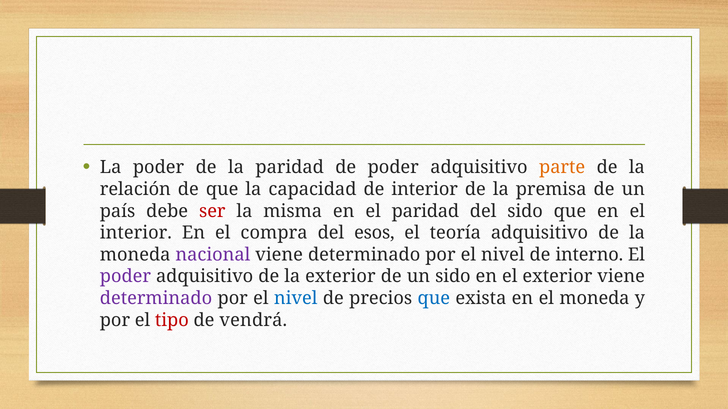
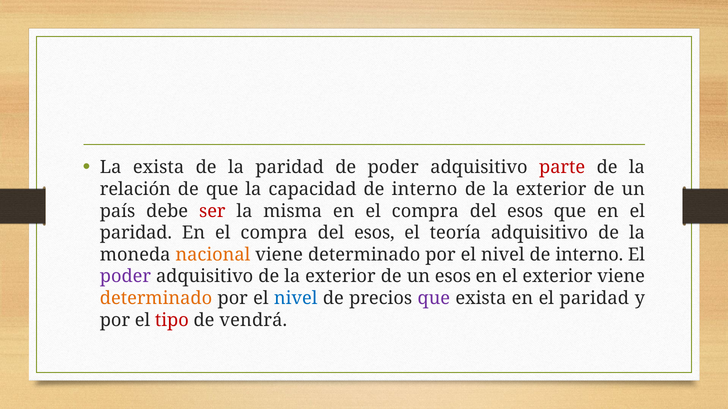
La poder: poder -> exista (159, 168)
parte colour: orange -> red (562, 168)
capacidad de interior: interior -> interno (425, 189)
premisa: premisa -> exterior (551, 189)
misma en el paridad: paridad -> compra (425, 211)
sido: sido -> esos (525, 211)
interior: interior -> paridad (136, 233)
nacional colour: purple -> orange (213, 255)
un sido: sido -> esos (453, 277)
determinado colour: purple -> orange (156, 299)
que colour: blue -> purple (434, 299)
exista en el moneda: moneda -> paridad (594, 299)
